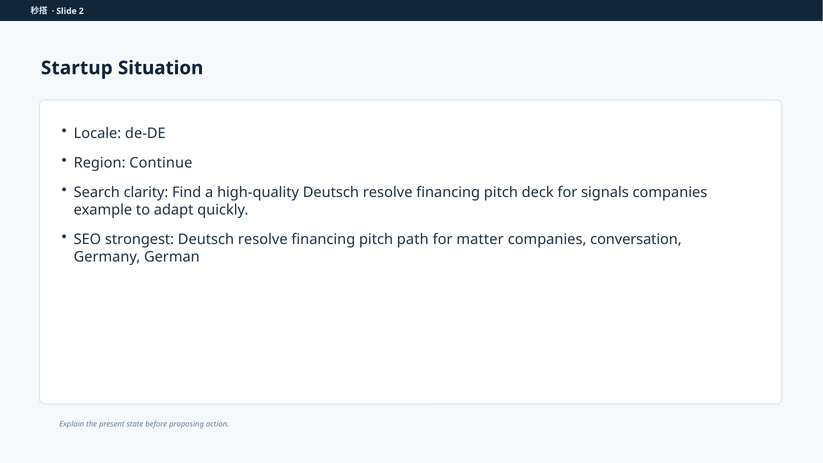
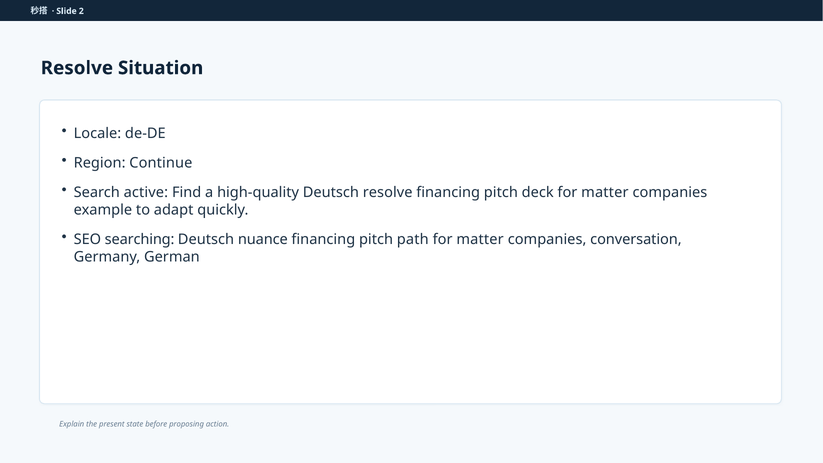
Startup: Startup -> Resolve (77, 68)
clarity: clarity -> active (146, 192)
deck for signals: signals -> matter (605, 192)
strongest: strongest -> searching (140, 239)
resolve: resolve -> nuance (263, 239)
